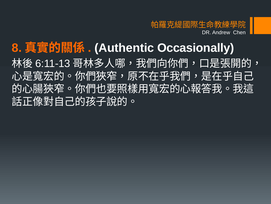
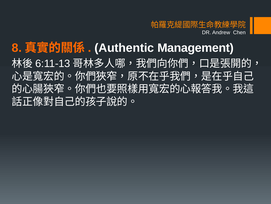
Occasionally: Occasionally -> Management (196, 48)
